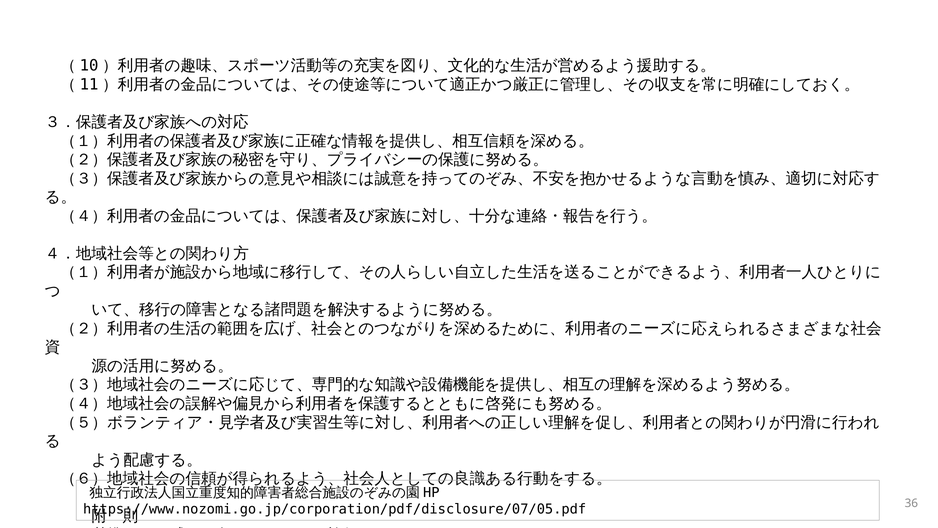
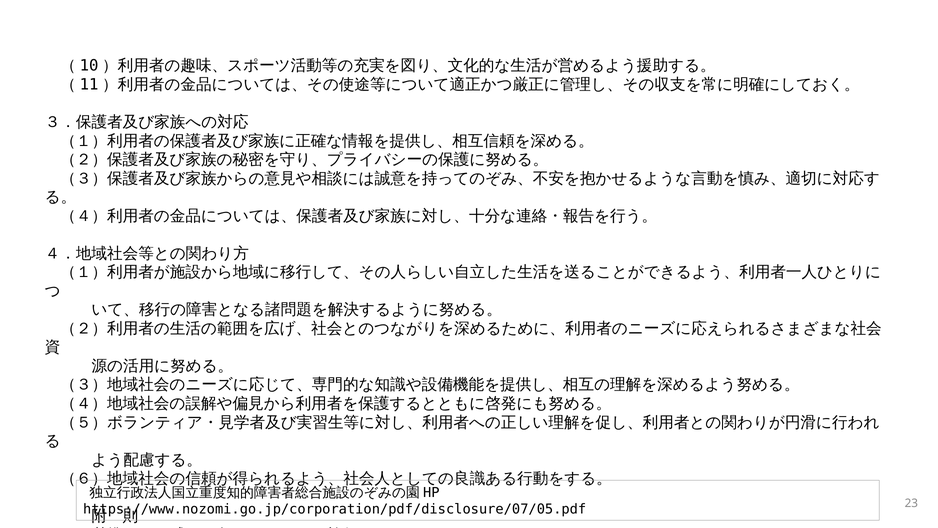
36: 36 -> 23 (911, 503)
